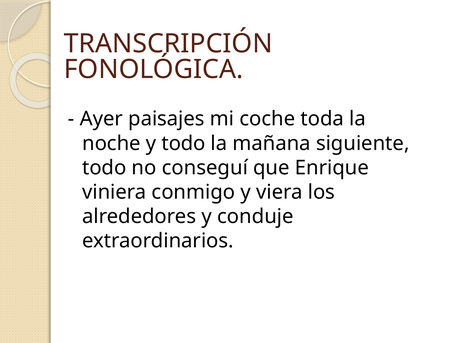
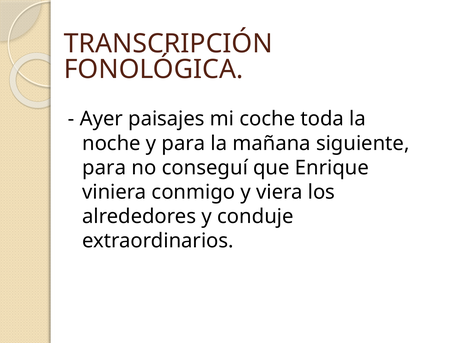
y todo: todo -> para (183, 143)
todo: todo -> para (104, 168)
